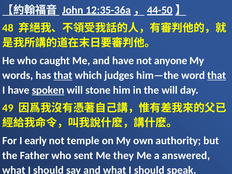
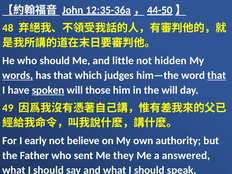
who caught: caught -> should (55, 61)
and have: have -> little (123, 61)
anyone: anyone -> hidden (171, 61)
words underline: none -> present (18, 75)
that underline: present -> none (63, 75)
stone: stone -> those (98, 90)
temple: temple -> believe (83, 141)
